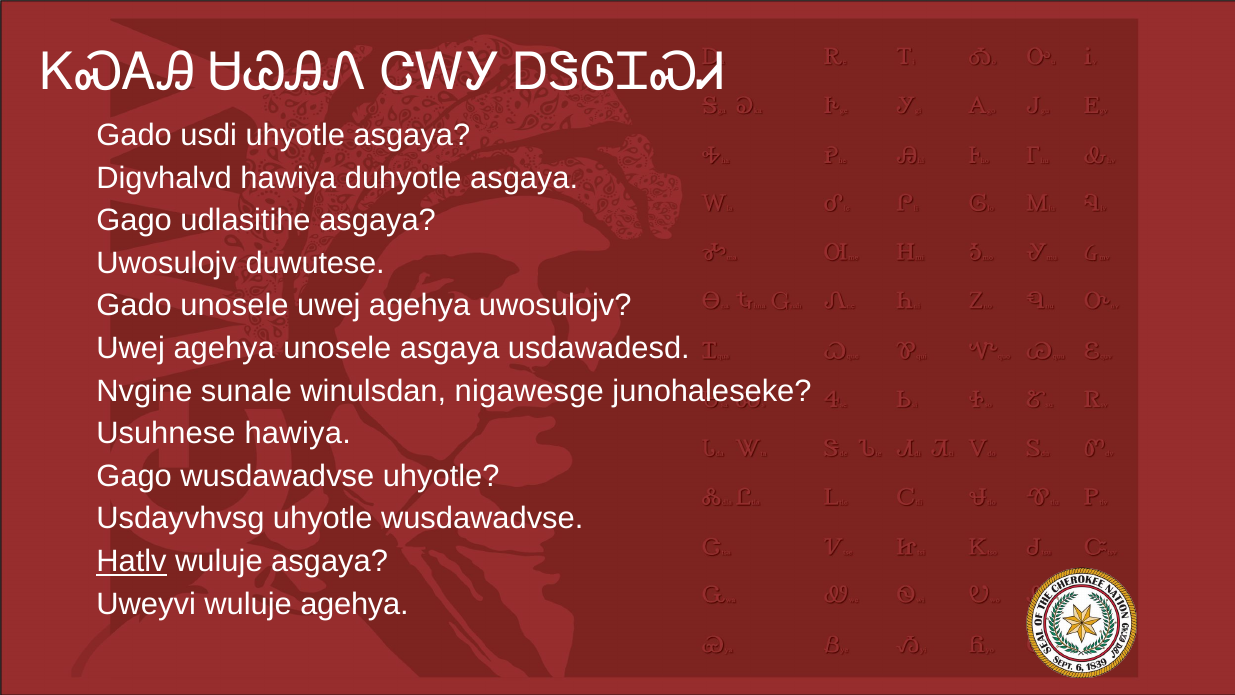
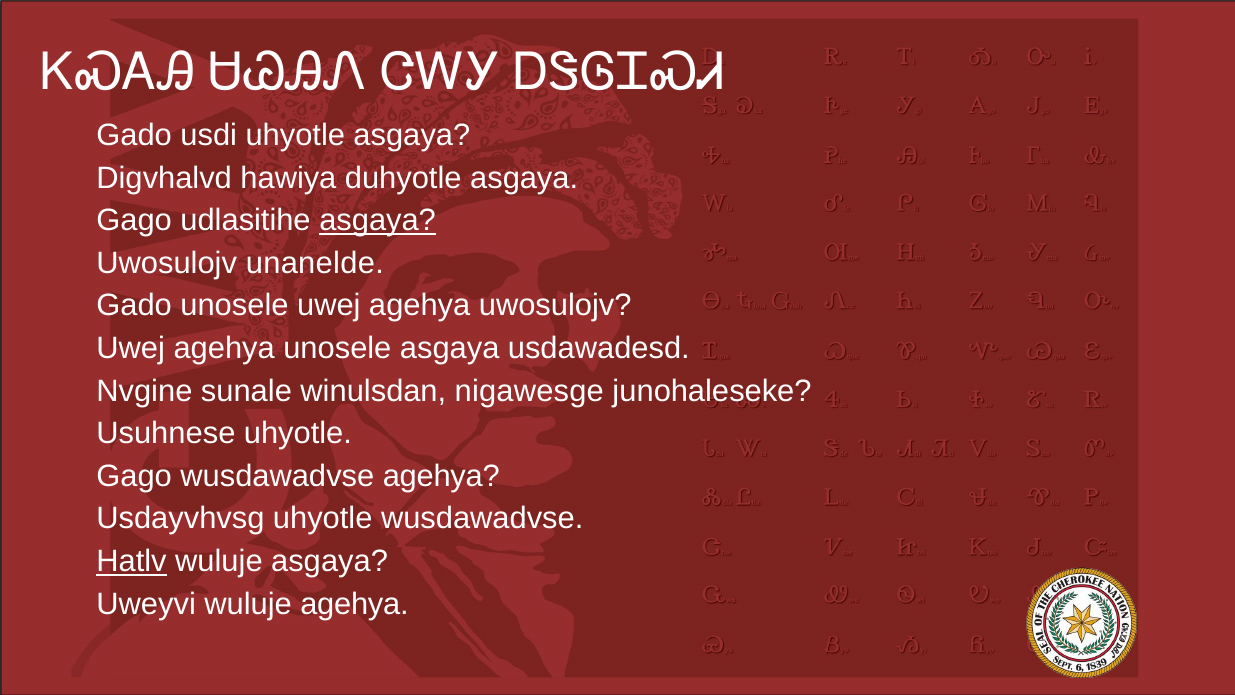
asgaya underline: none -> present (378, 220)
duwutese: duwutese -> unanelde (315, 263)
Usuhnese hawiya: hawiya -> uhyotle (298, 433)
wusdawadvse uhyotle: uhyotle -> agehya (441, 476)
